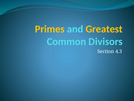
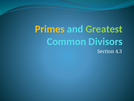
Greatest colour: yellow -> light green (104, 29)
